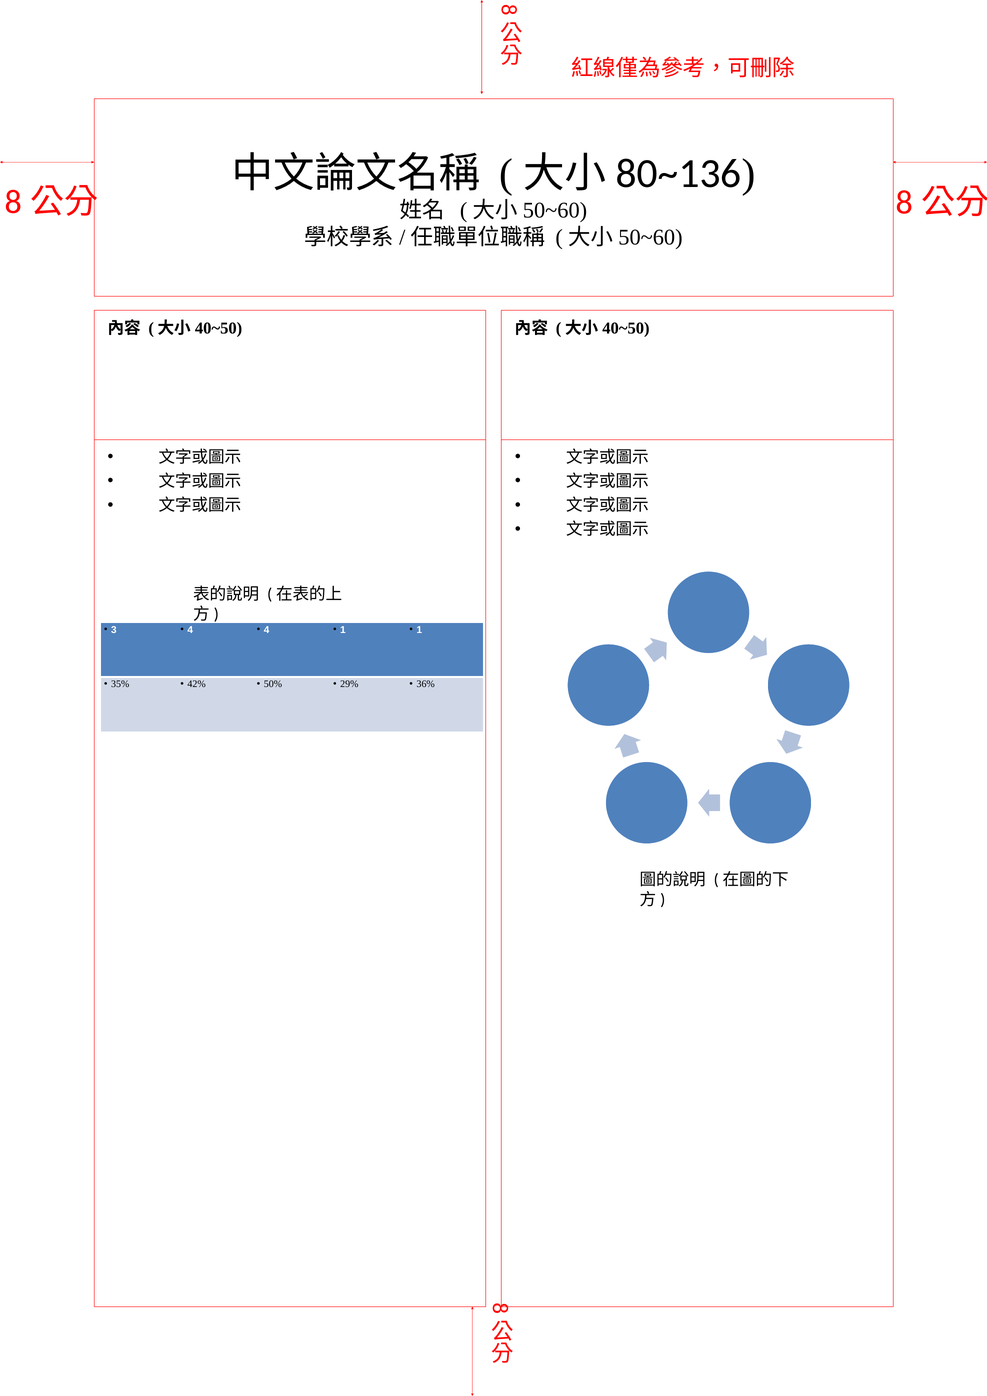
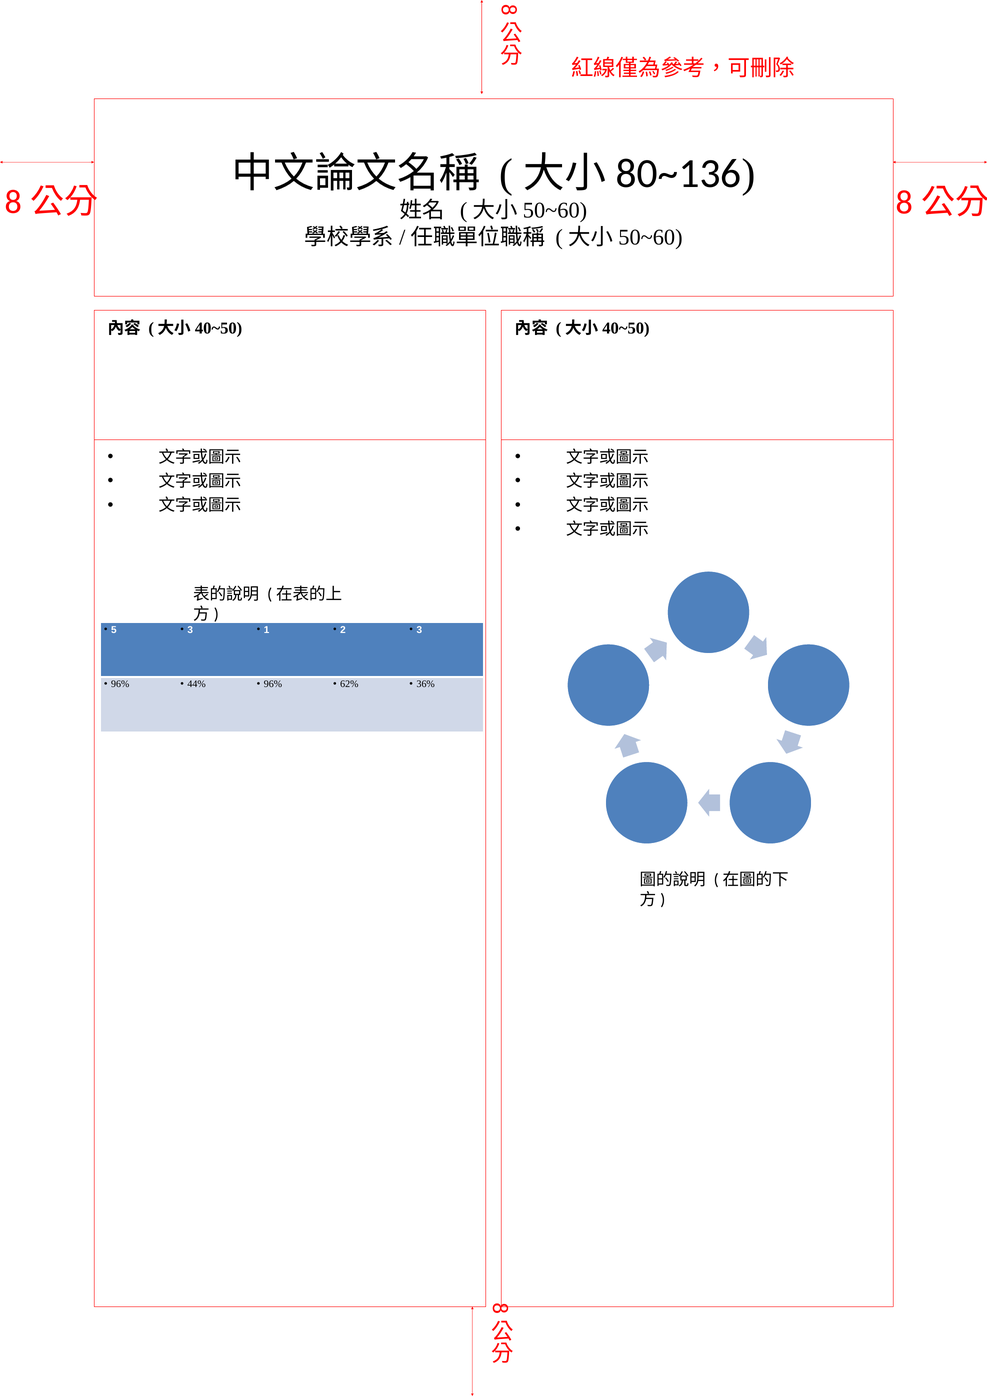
3: 3 -> 5 (114, 630)
4: 4 -> 3 (190, 630)
4: 4 -> 1 (267, 630)
1: 1 -> 2 (343, 630)
1: 1 -> 3 (419, 630)
35%: 35% -> 96% (120, 684)
42%: 42% -> 44% (197, 684)
50%: 50% -> 96% (273, 684)
29%: 29% -> 62% (349, 684)
